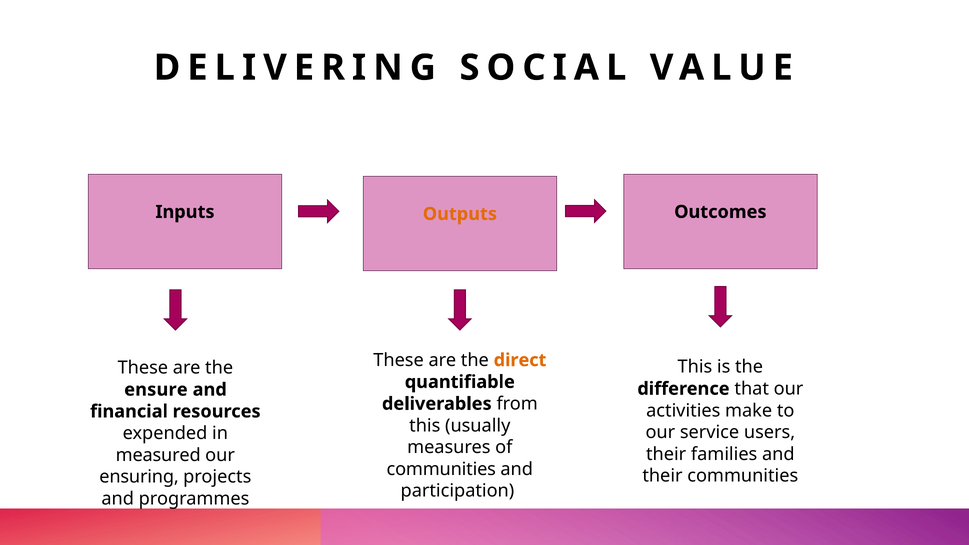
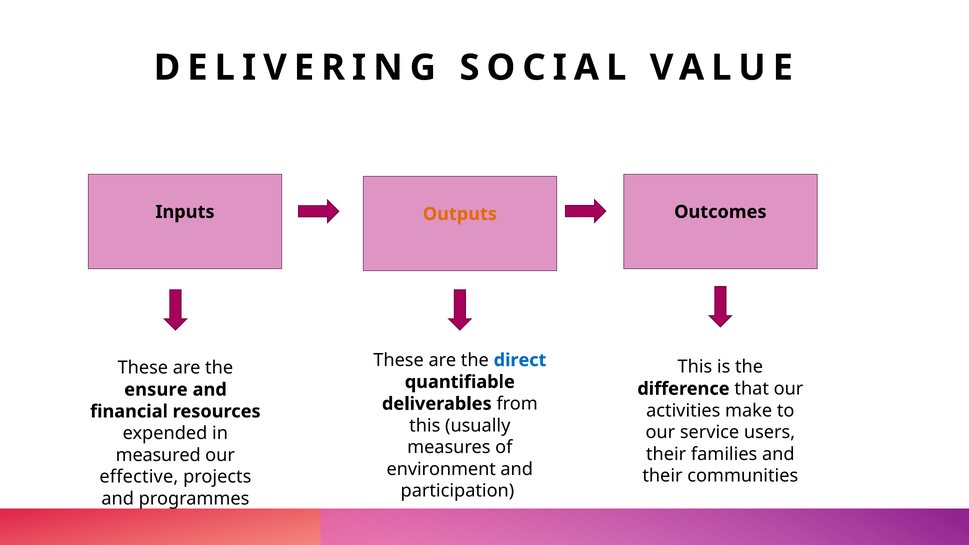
direct colour: orange -> blue (520, 360)
communities: communities -> environment (441, 469)
ensuring: ensuring -> effective (139, 477)
